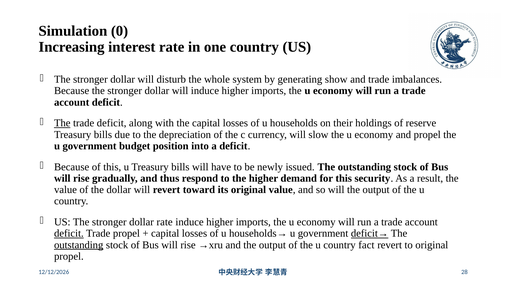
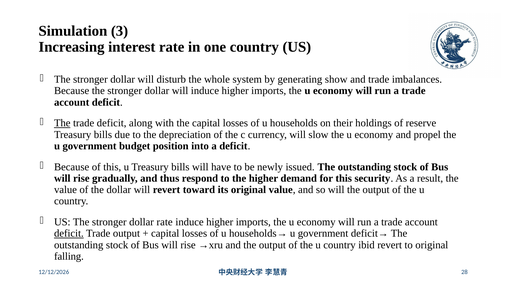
0: 0 -> 3 (120, 31)
Trade propel: propel -> output (126, 233)
deficit→ underline: present -> none (370, 233)
outstanding underline: present -> none (79, 245)
fact: fact -> ibid (366, 245)
propel: propel -> falling (69, 256)
